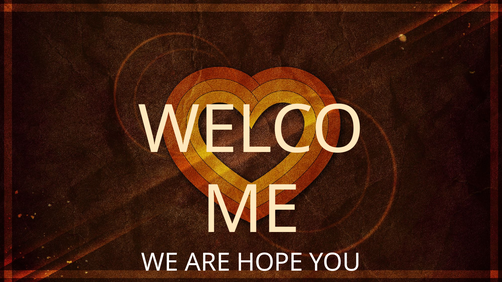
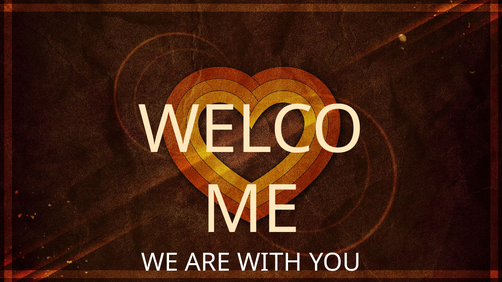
HOPE: HOPE -> WITH (270, 263)
